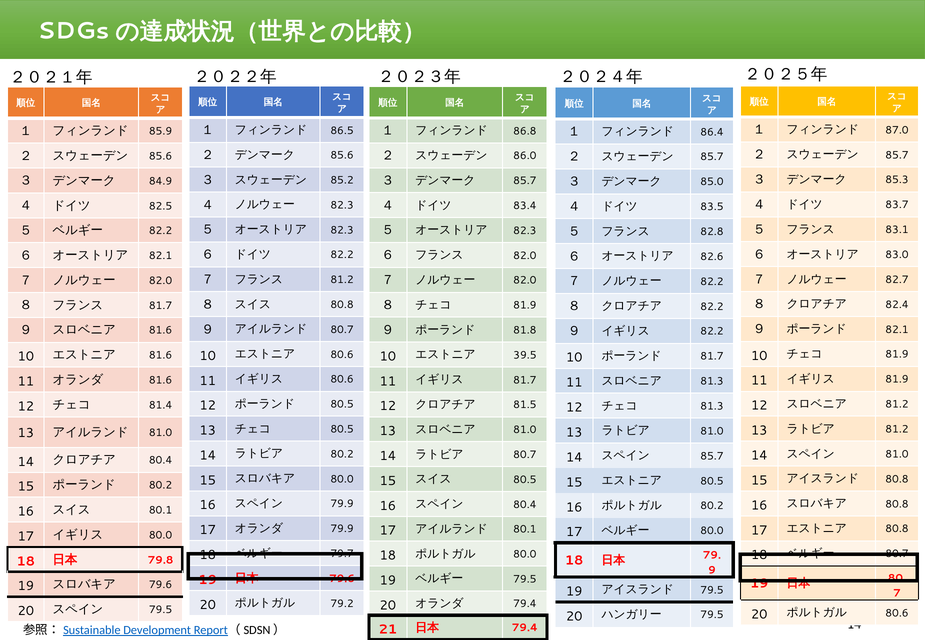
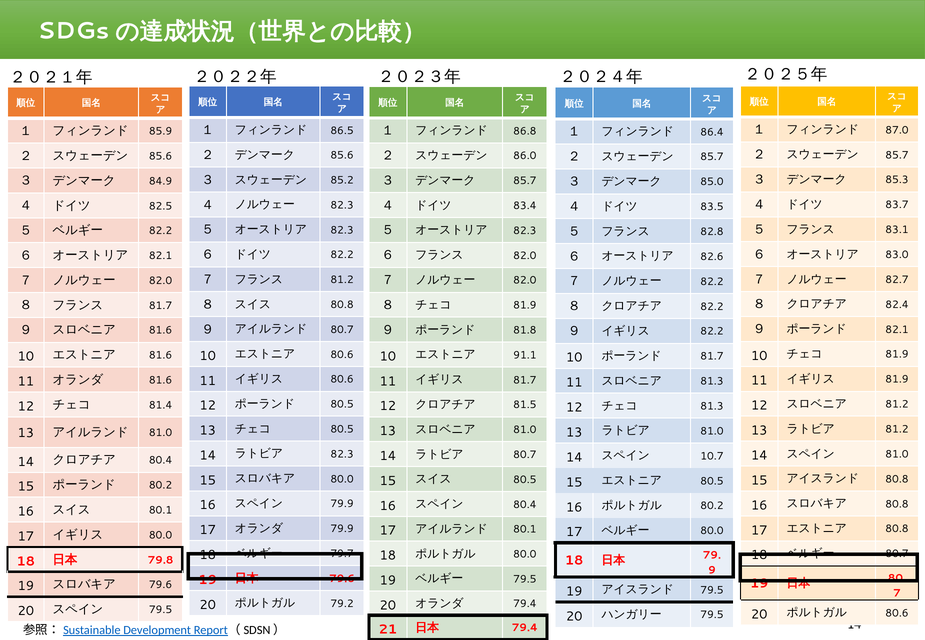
39.5: 39.5 -> 91.1 (525, 355)
80.2: 80.2 -> 82.3 (342, 454)
85.7: 85.7 -> 10.7 (712, 456)
